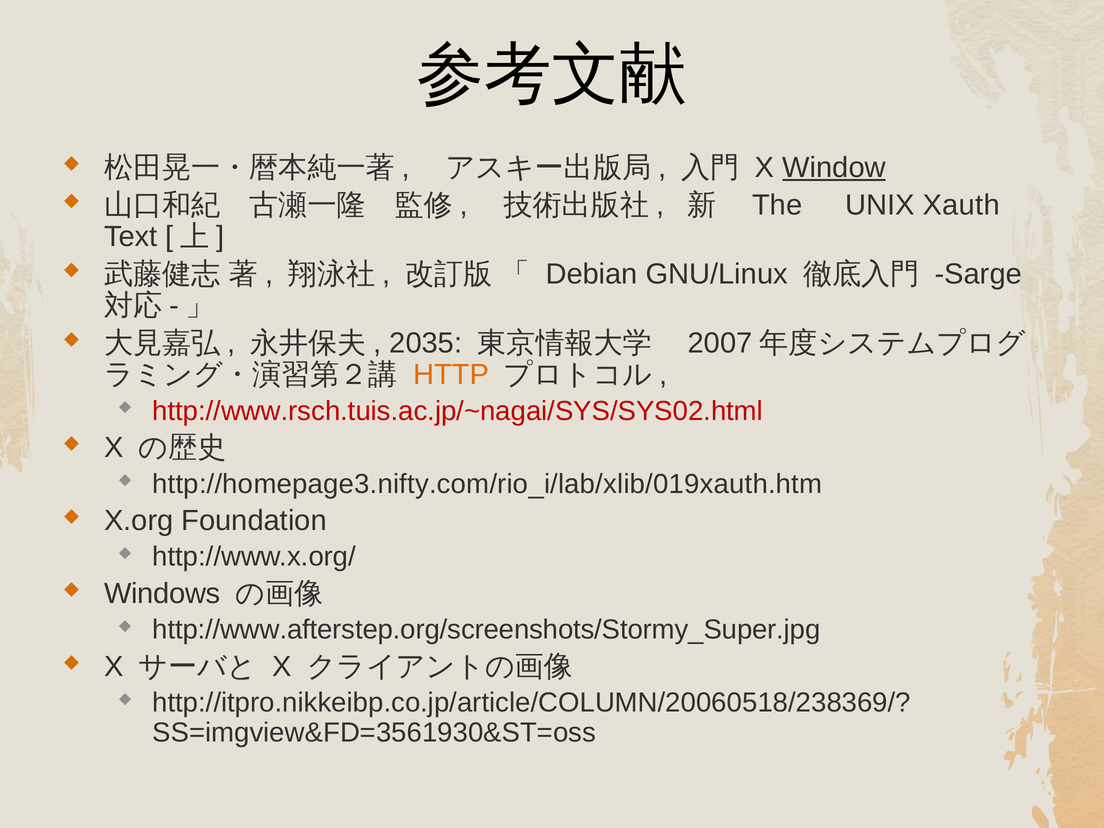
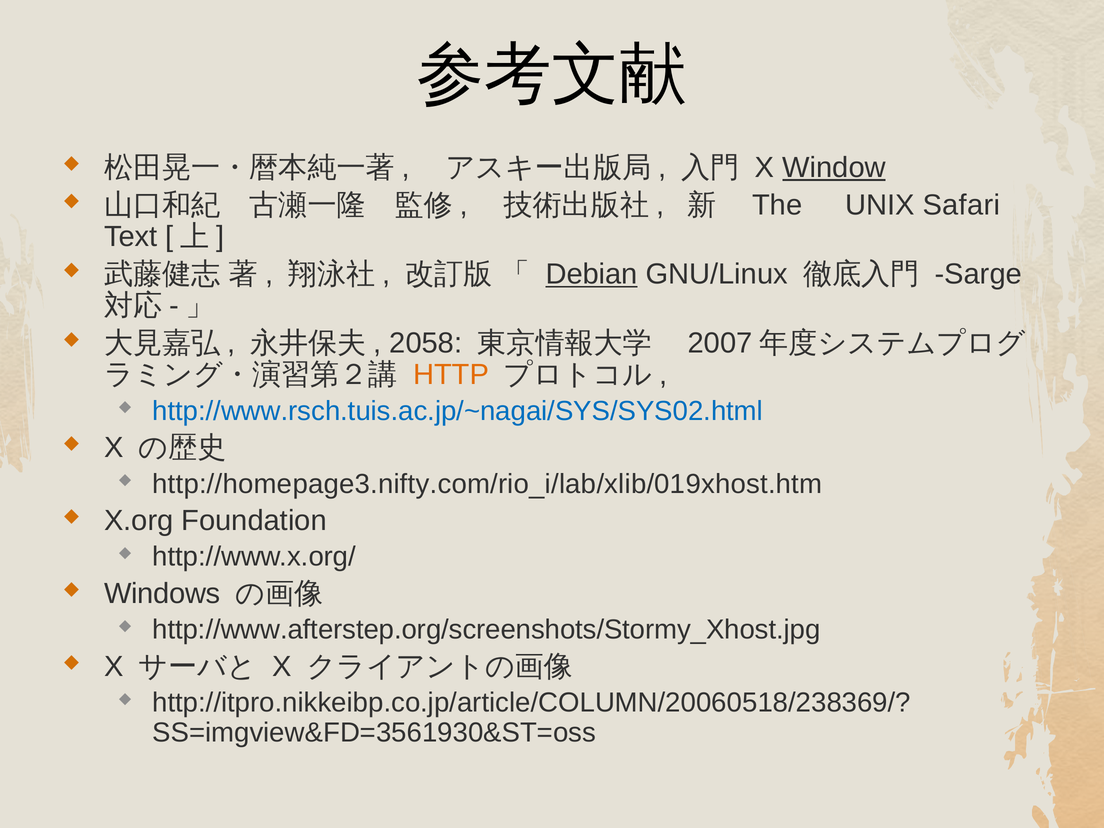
Xauth: Xauth -> Safari (961, 205)
Debian underline: none -> present (592, 274)
2035: 2035 -> 2058 (426, 343)
http://www.rsch.tuis.ac.jp/~nagai/SYS/SYS02.html colour: red -> blue (458, 411)
http://homepage3.nifty.com/rio_i/lab/xlib/019xauth.htm: http://homepage3.nifty.com/rio_i/lab/xlib/019xauth.htm -> http://homepage3.nifty.com/rio_i/lab/xlib/019xhost.htm (487, 484)
http://www.afterstep.org/screenshots/Stormy_Super.jpg: http://www.afterstep.org/screenshots/Stormy_Super.jpg -> http://www.afterstep.org/screenshots/Stormy_Xhost.jpg (486, 630)
